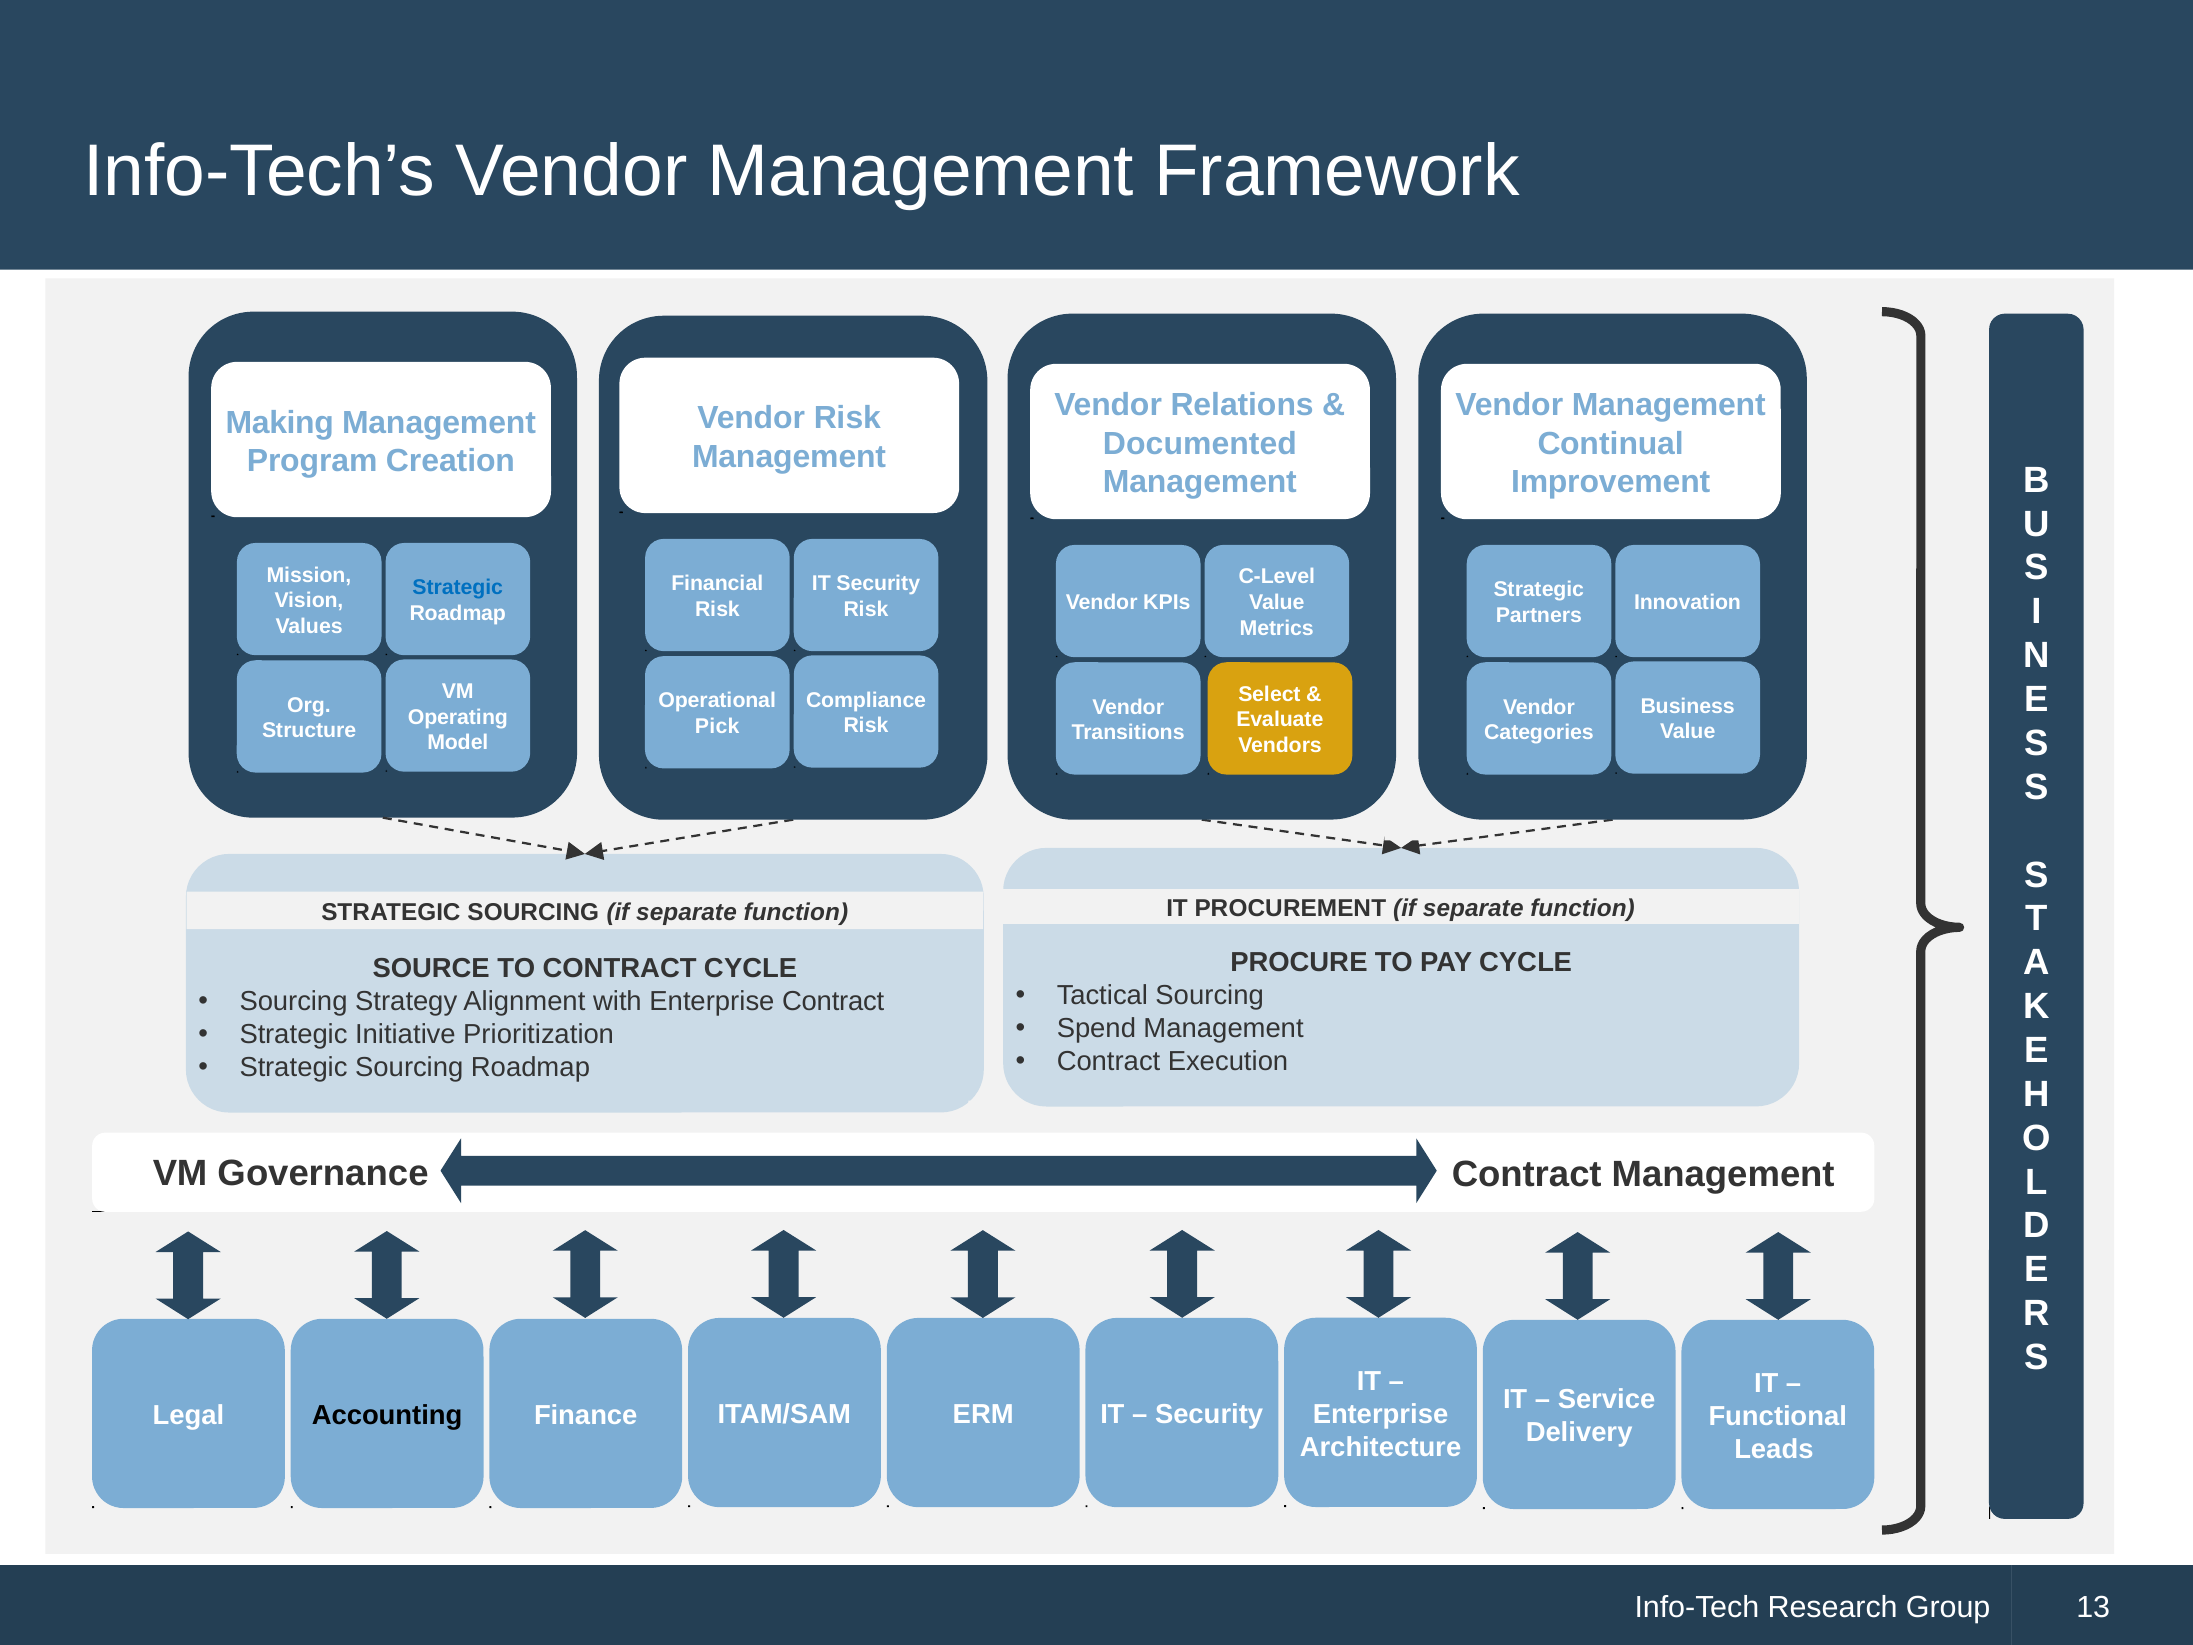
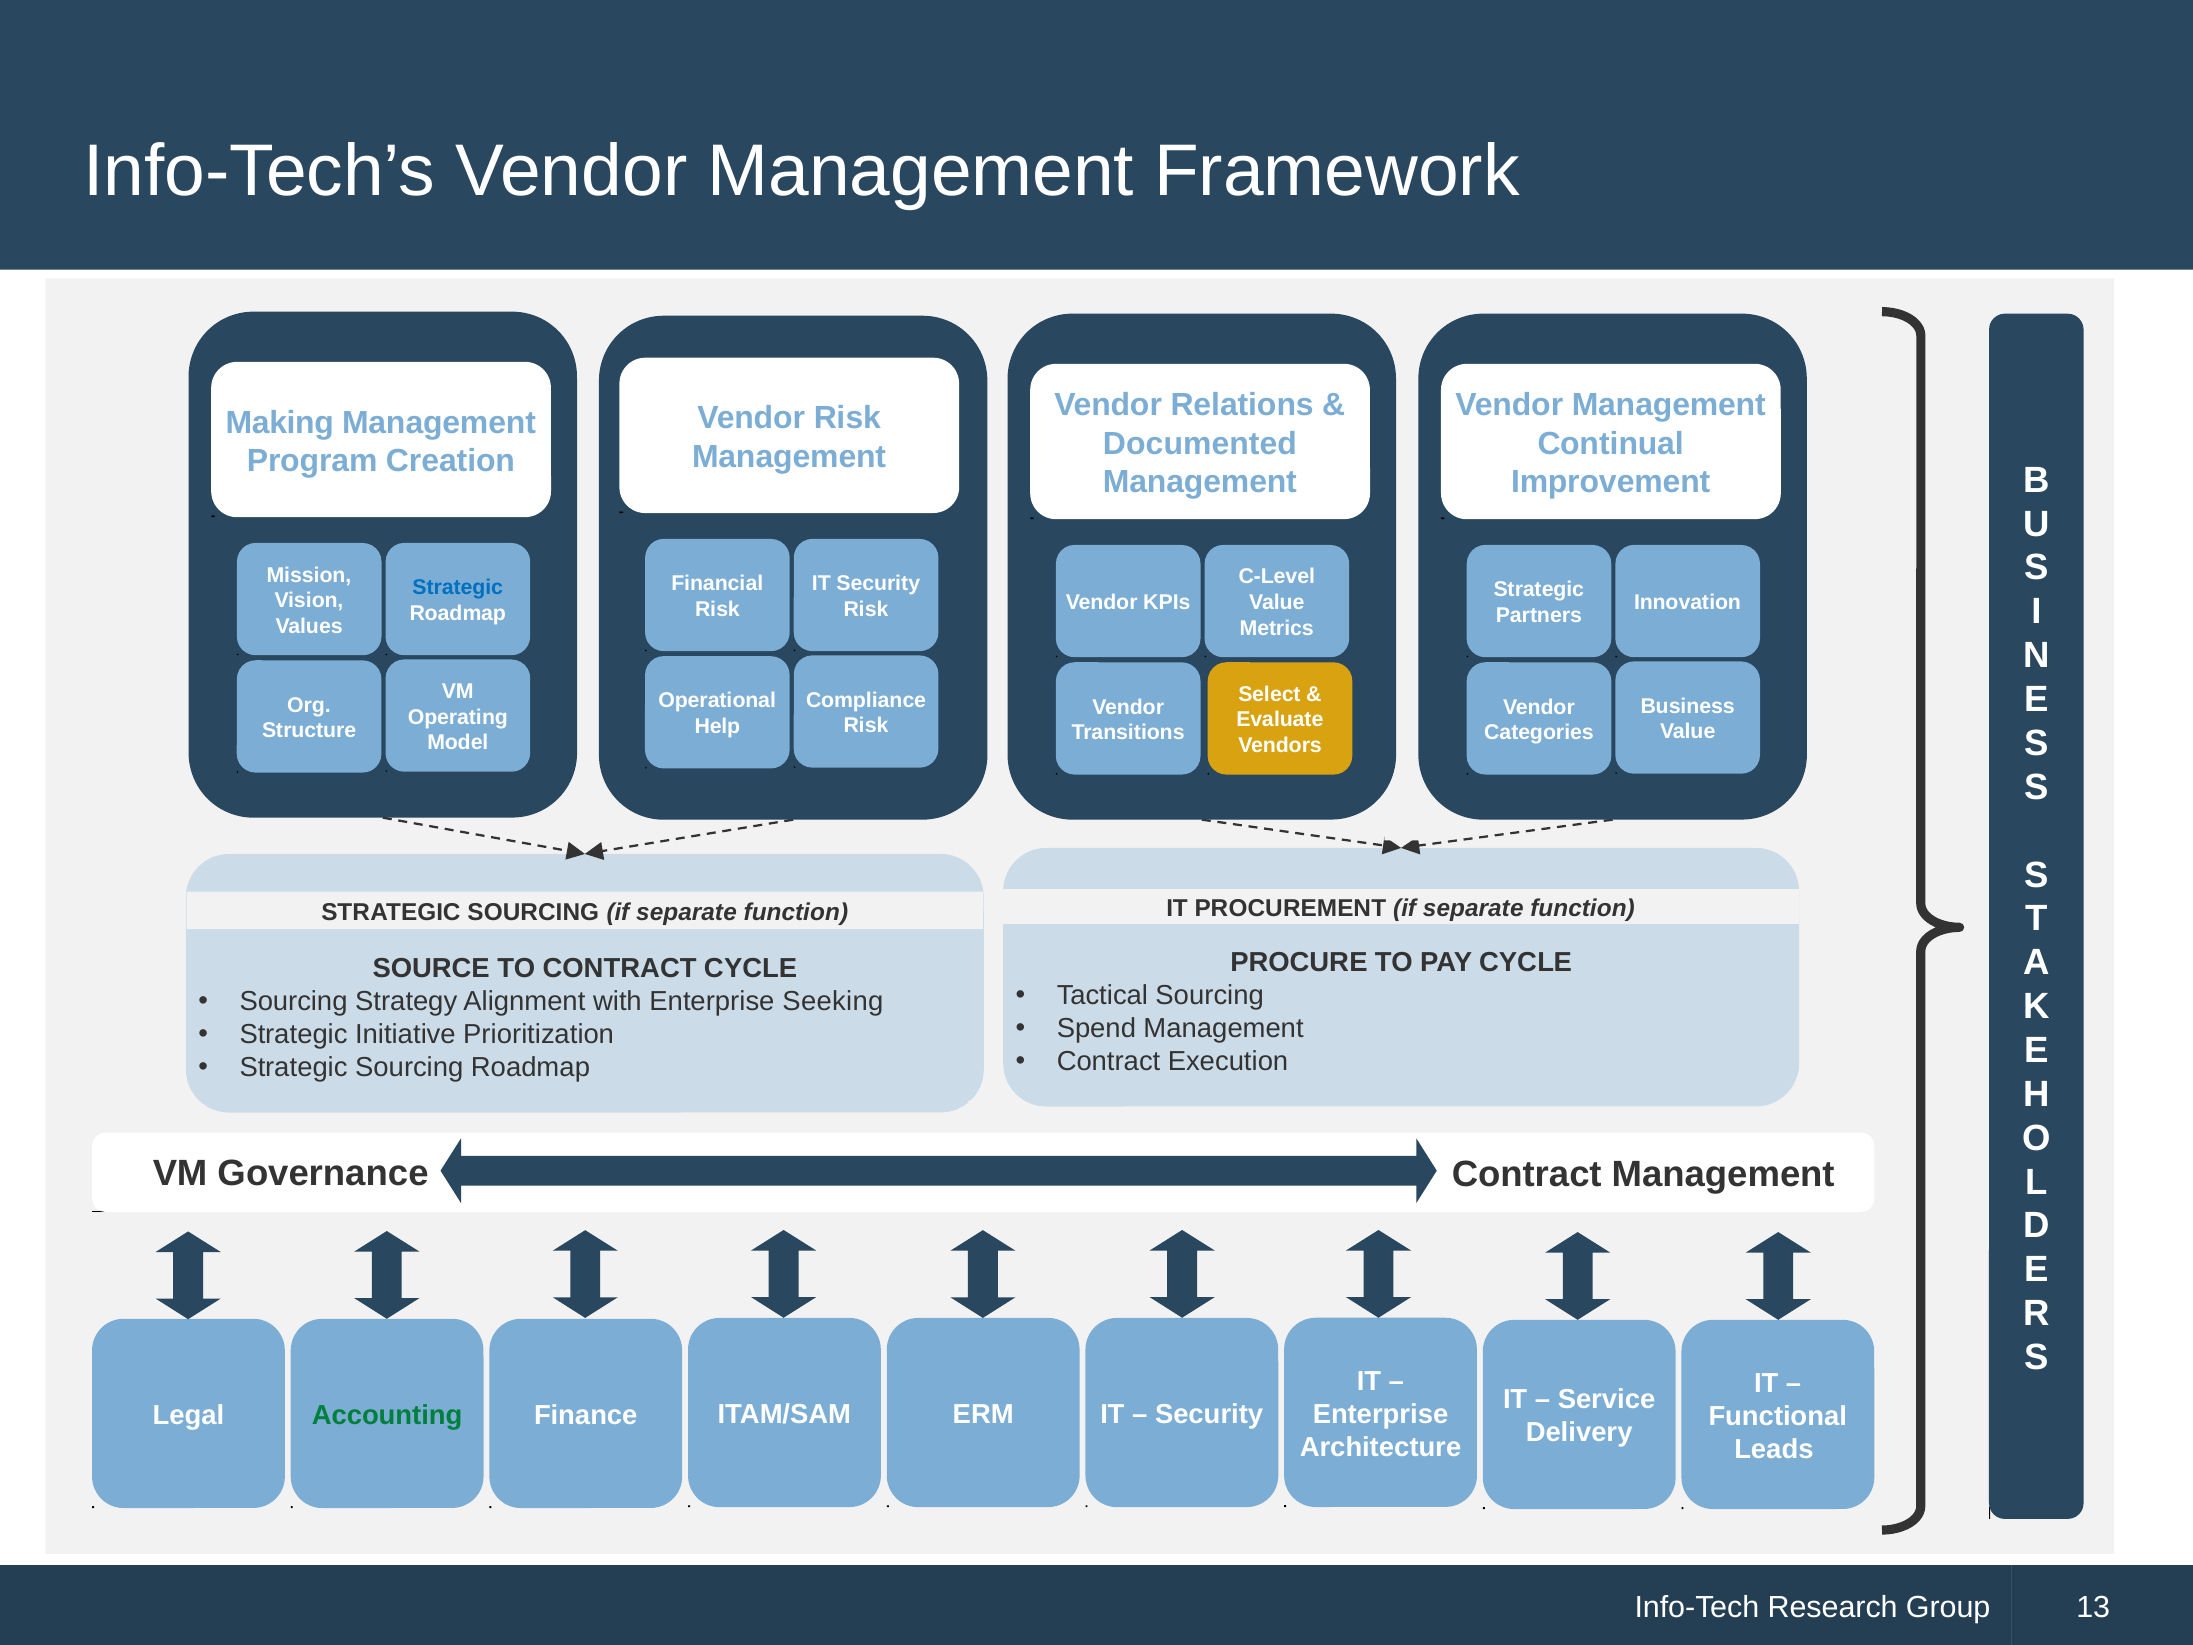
Pick: Pick -> Help (717, 726)
Enterprise Contract: Contract -> Seeking (833, 1001)
Accounting colour: black -> green (387, 1415)
